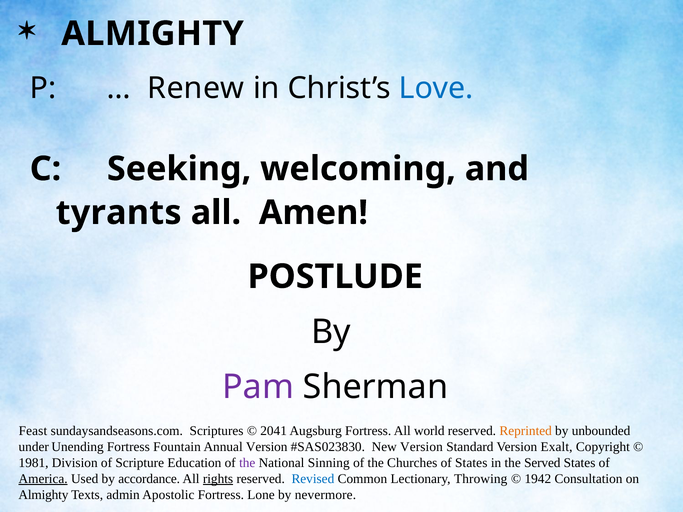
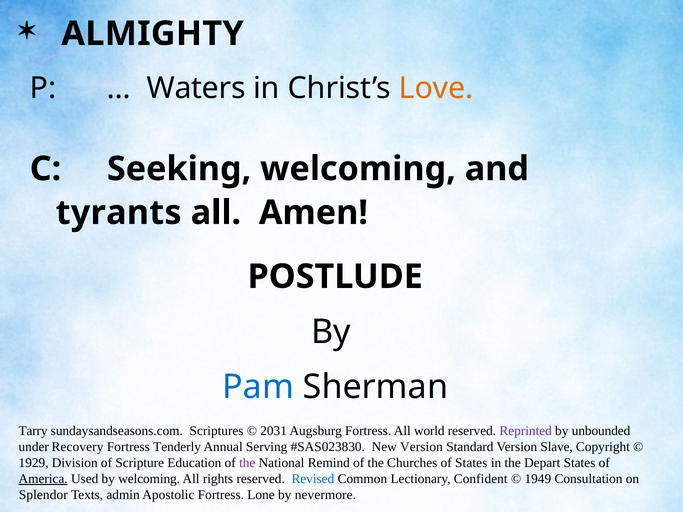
Renew: Renew -> Waters (196, 88)
Love colour: blue -> orange (436, 88)
Pam colour: purple -> blue (258, 387)
Feast: Feast -> Tarry (33, 431)
2041: 2041 -> 2031 (274, 431)
Reprinted colour: orange -> purple (526, 431)
Unending: Unending -> Recovery (78, 447)
Fountain: Fountain -> Tenderly (177, 447)
Annual Version: Version -> Serving (267, 447)
Exalt: Exalt -> Slave (557, 447)
1981: 1981 -> 1929 (34, 463)
Sinning: Sinning -> Remind (329, 463)
Served: Served -> Depart (542, 463)
by accordance: accordance -> welcoming (149, 479)
rights underline: present -> none (218, 479)
Throwing: Throwing -> Confident (481, 479)
1942: 1942 -> 1949 (538, 479)
Almighty: Almighty -> Splendor (43, 495)
